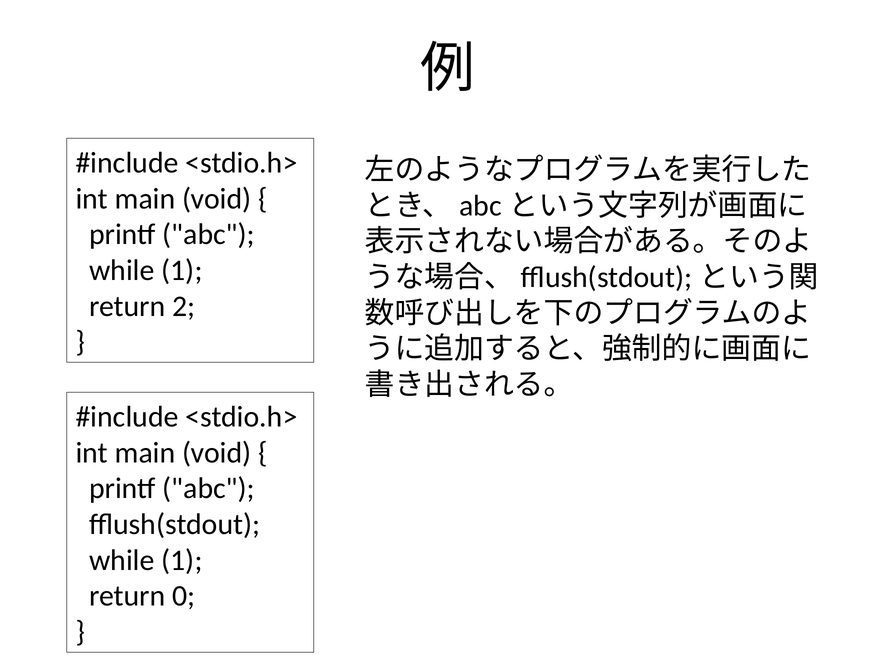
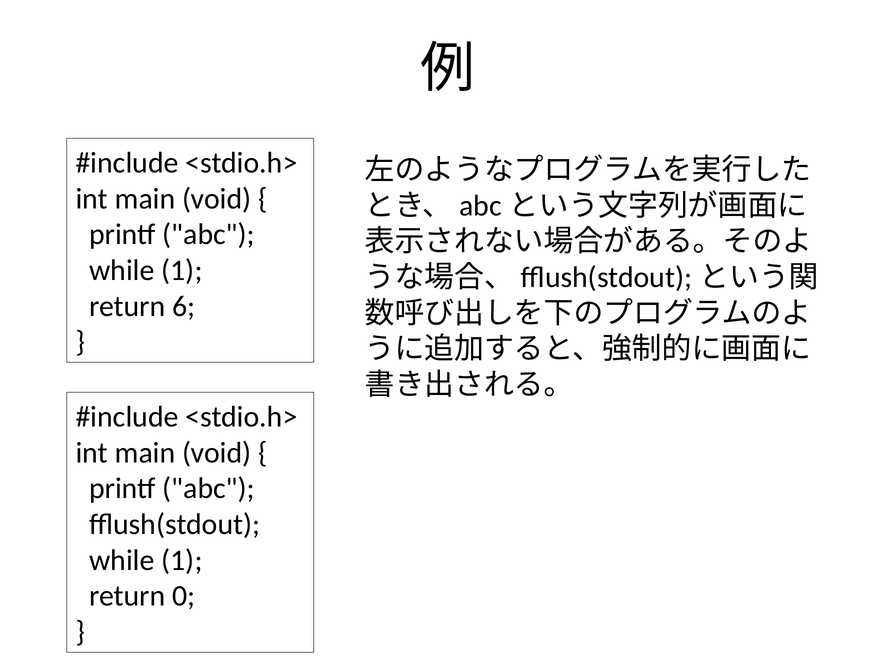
2: 2 -> 6 (184, 306)
